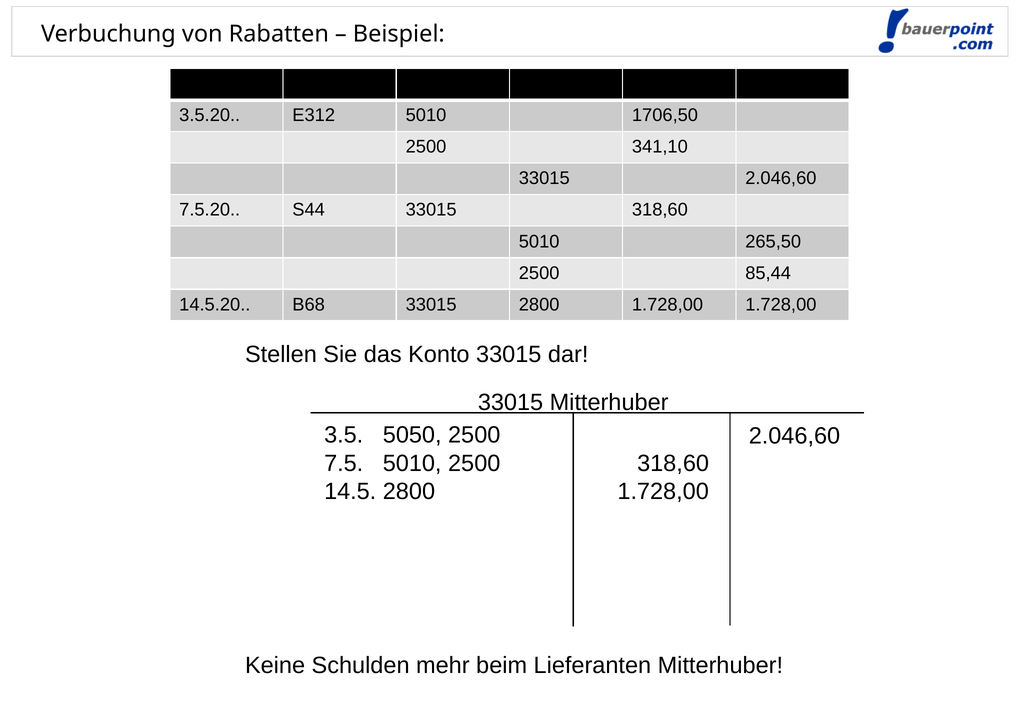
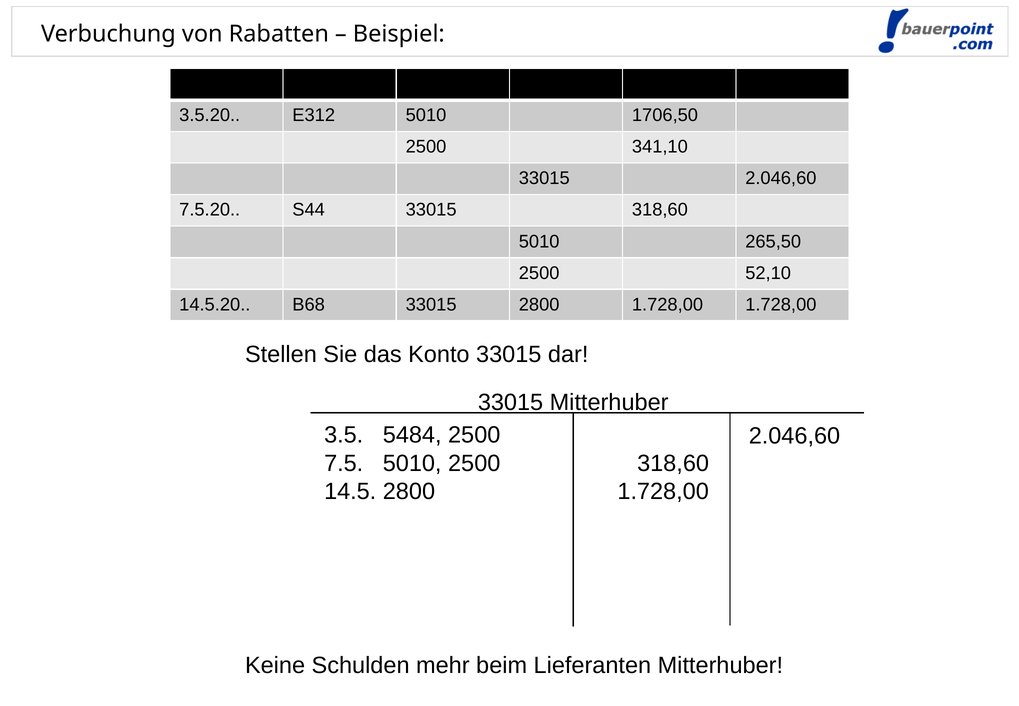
85,44: 85,44 -> 52,10 (768, 273)
5050: 5050 -> 5484 (412, 435)
